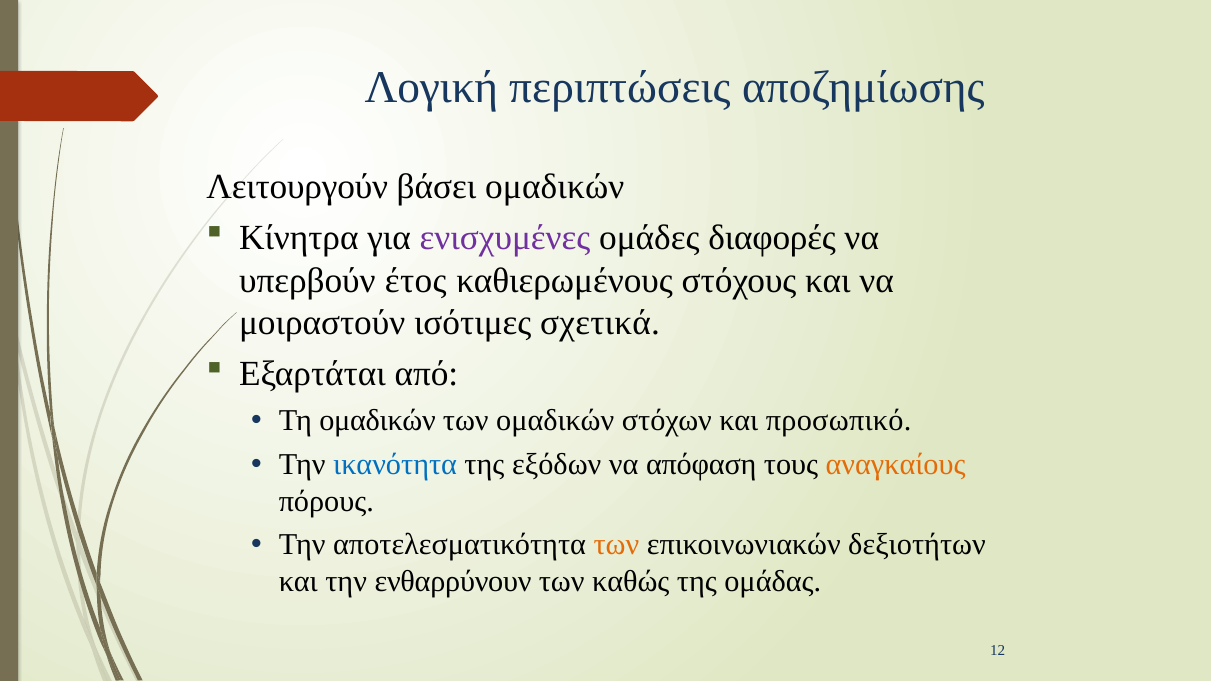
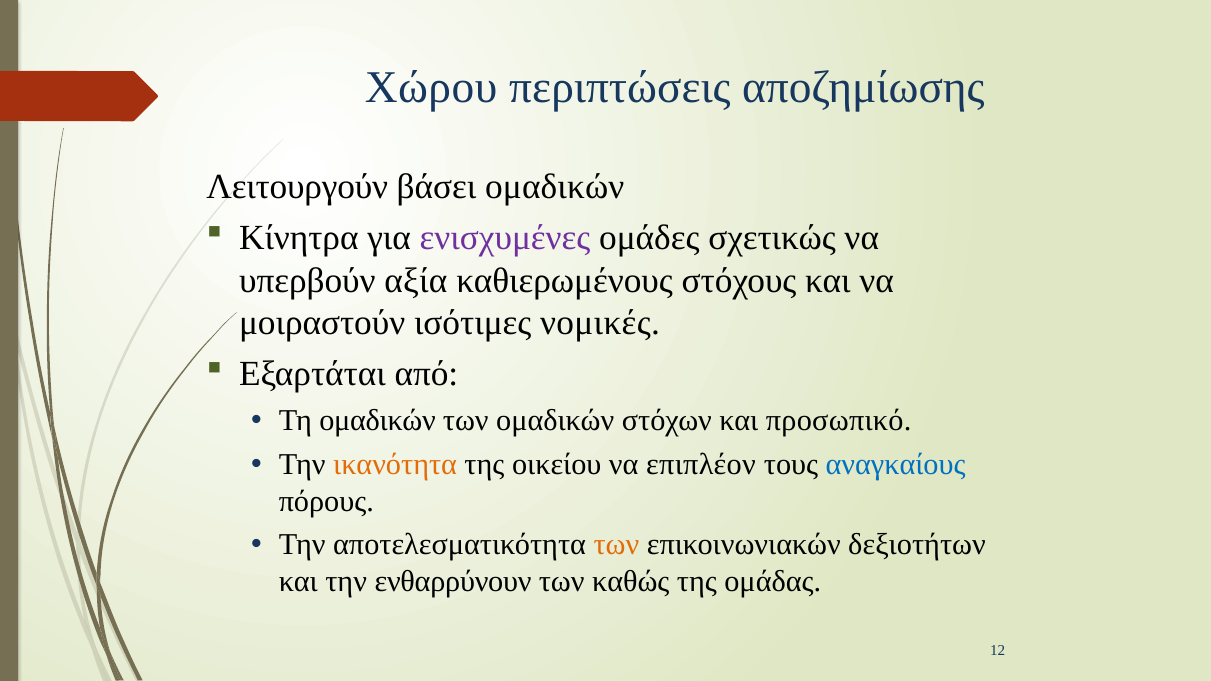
Λογική: Λογική -> Χώρου (431, 87)
διαφορές: διαφορές -> σχετικώς (772, 238)
έτος: έτος -> αξία (416, 281)
σχετικά: σχετικά -> νομικές (600, 323)
ικανότητα colour: blue -> orange (395, 465)
εξόδων: εξόδων -> οικείου (557, 465)
απόφαση: απόφαση -> επιπλέον (701, 465)
αναγκαίους colour: orange -> blue (896, 465)
